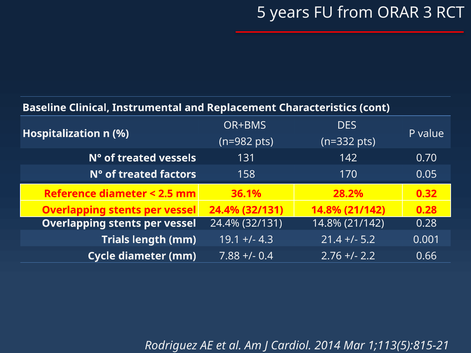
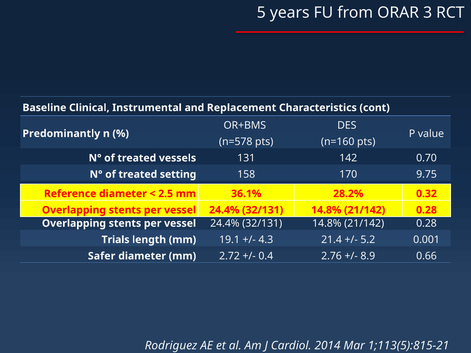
Hospitalization: Hospitalization -> Predominantly (61, 134)
n=982: n=982 -> n=578 (236, 142)
n=332: n=332 -> n=160 (338, 142)
factors: factors -> setting (178, 174)
0.05: 0.05 -> 9.75 (427, 174)
Cycle: Cycle -> Safer (102, 256)
7.88: 7.88 -> 2.72 (229, 256)
2.2: 2.2 -> 8.9 (368, 256)
